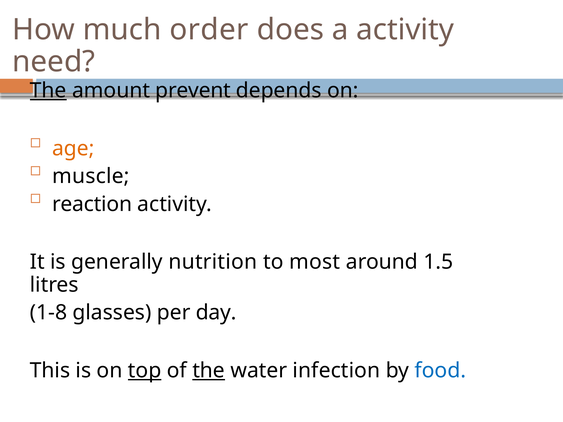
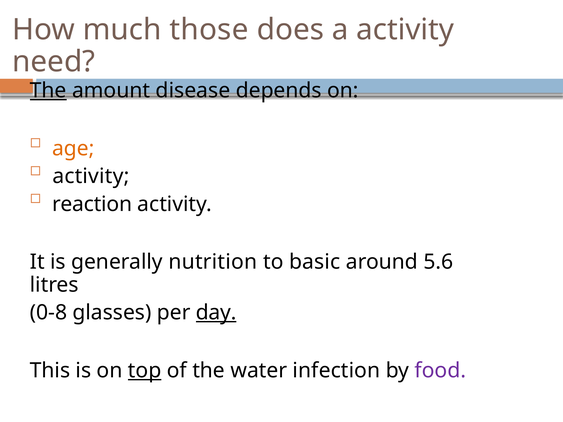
order: order -> those (209, 30)
prevent: prevent -> disease (193, 91)
muscle: muscle -> activity (91, 176)
most: most -> basic (315, 262)
1.5: 1.5 -> 5.6 (438, 262)
1-8: 1-8 -> 0-8 (48, 313)
day underline: none -> present (216, 313)
the underline: present -> none (209, 371)
food colour: blue -> purple (440, 371)
